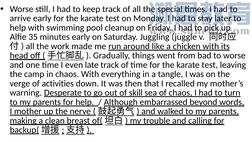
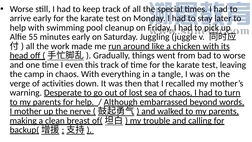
35: 35 -> 55 (33, 37)
late: late -> this (92, 65)
skill: skill -> lost (136, 93)
